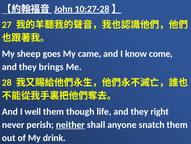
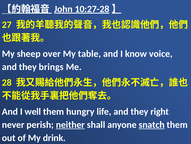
goes: goes -> over (52, 53)
came: came -> table (89, 53)
come: come -> voice (161, 53)
though: though -> hungry (80, 111)
snatch underline: none -> present (152, 124)
